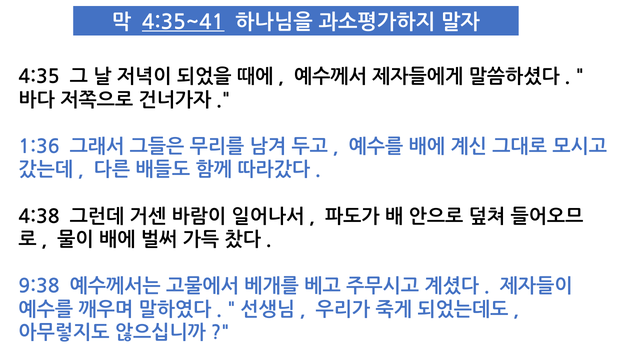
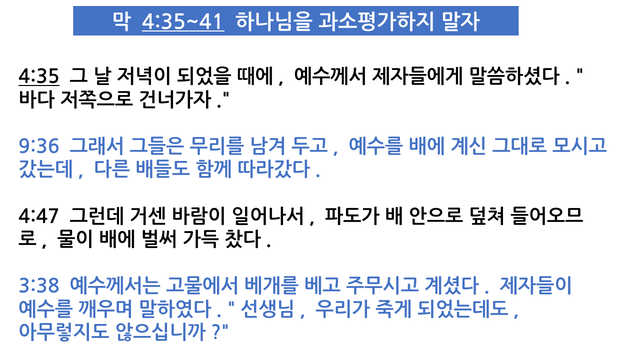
4:35 underline: none -> present (39, 77)
1:36: 1:36 -> 9:36 (39, 147)
4:38: 4:38 -> 4:47 (39, 216)
9:38: 9:38 -> 3:38 (39, 286)
